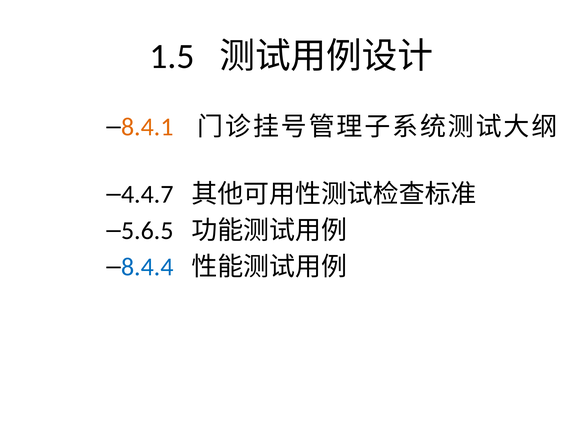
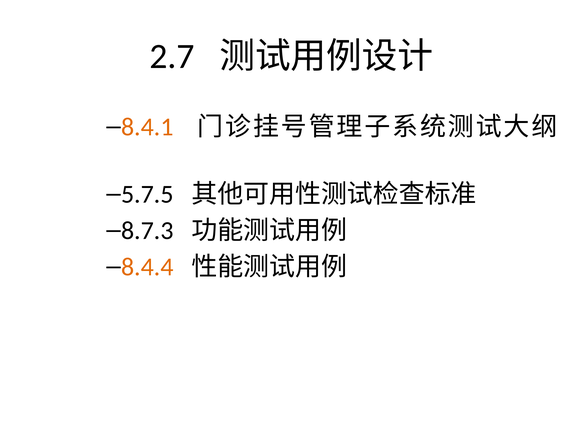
1.5: 1.5 -> 2.7 (172, 56)
4.4.7: 4.4.7 -> 5.7.5 (147, 195)
5.6.5: 5.6.5 -> 8.7.3 (147, 231)
8.4.4 colour: blue -> orange (147, 267)
